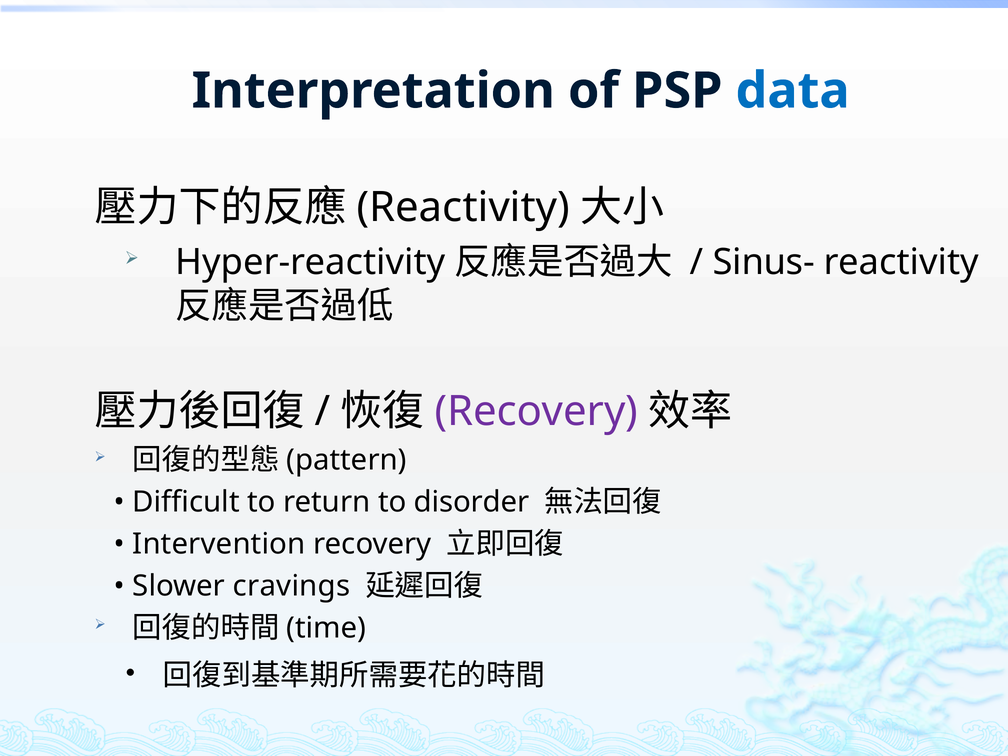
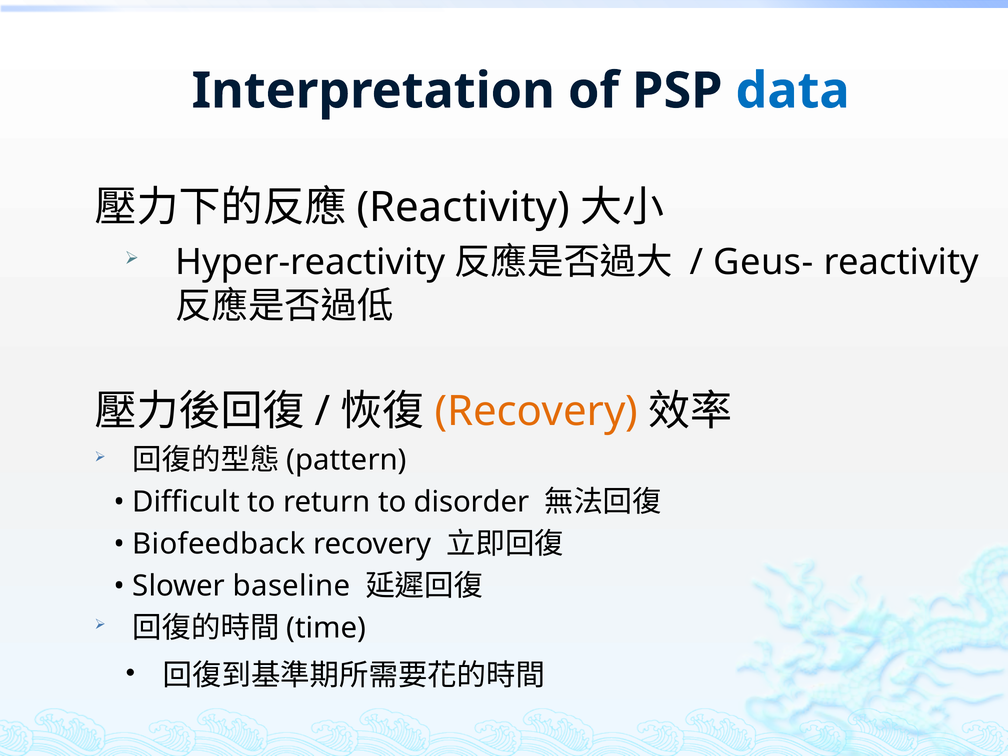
Sinus-: Sinus- -> Geus- (763, 262)
Recovery colour: purple -> orange (536, 411)
Intervention: Intervention -> Biofeedback (219, 544)
cravings: cravings -> baseline (292, 586)
